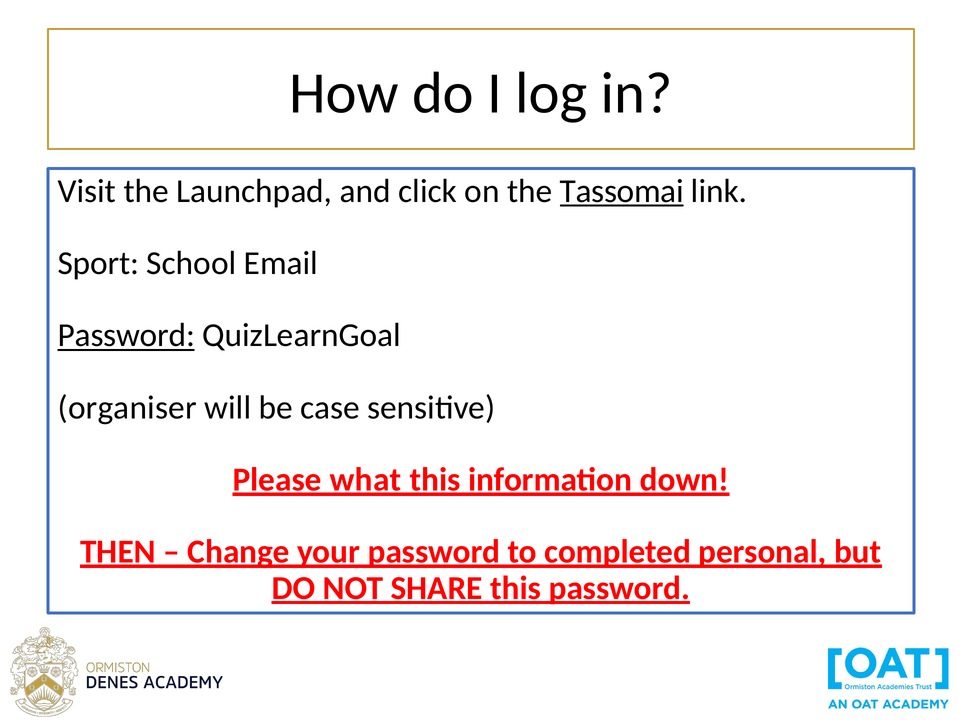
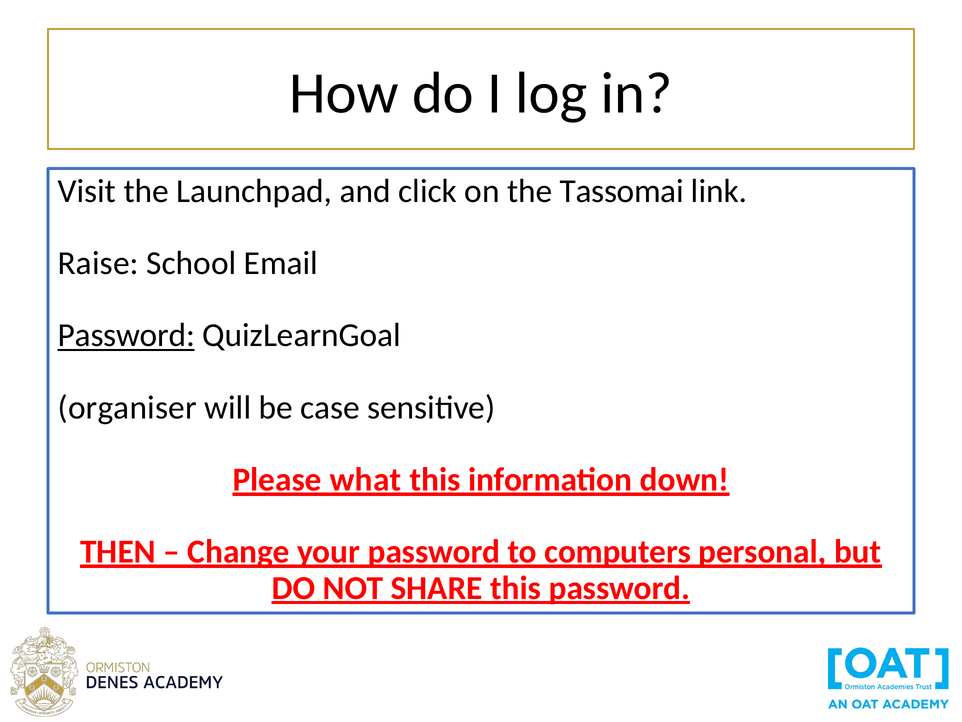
Tassomai underline: present -> none (622, 191)
Sport: Sport -> Raise (98, 263)
completed: completed -> computers (618, 552)
